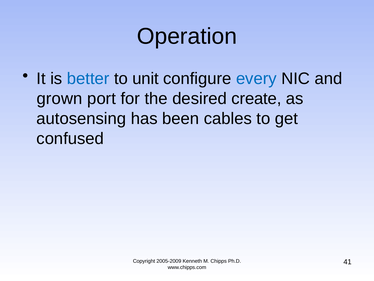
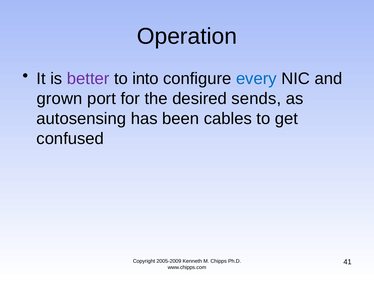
better colour: blue -> purple (88, 78)
unit: unit -> into (146, 78)
create: create -> sends (256, 98)
